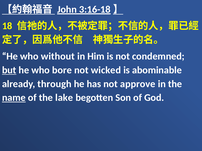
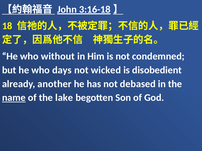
but underline: present -> none (9, 70)
bore: bore -> days (62, 70)
abominable: abominable -> disobedient (157, 70)
through: through -> another (54, 84)
approve: approve -> debased (138, 84)
